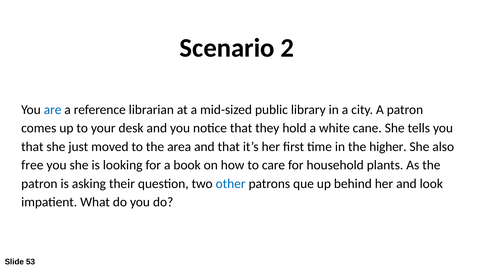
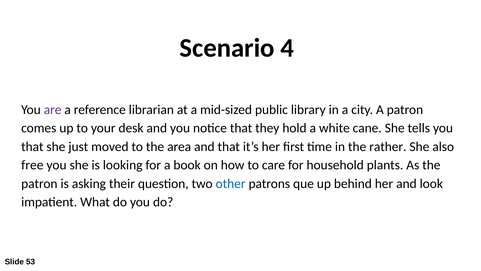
2: 2 -> 4 (287, 48)
are colour: blue -> purple (53, 110)
higher: higher -> rather (388, 146)
